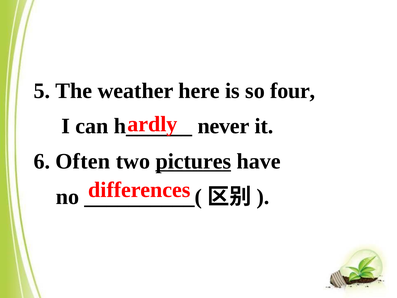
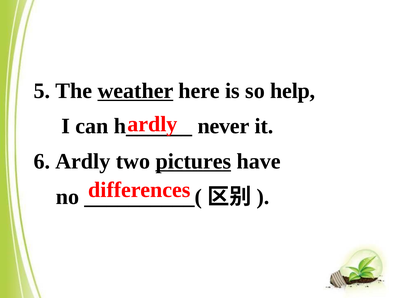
weather underline: none -> present (135, 91)
four: four -> help (293, 91)
6 Often: Often -> Ardly (83, 161)
